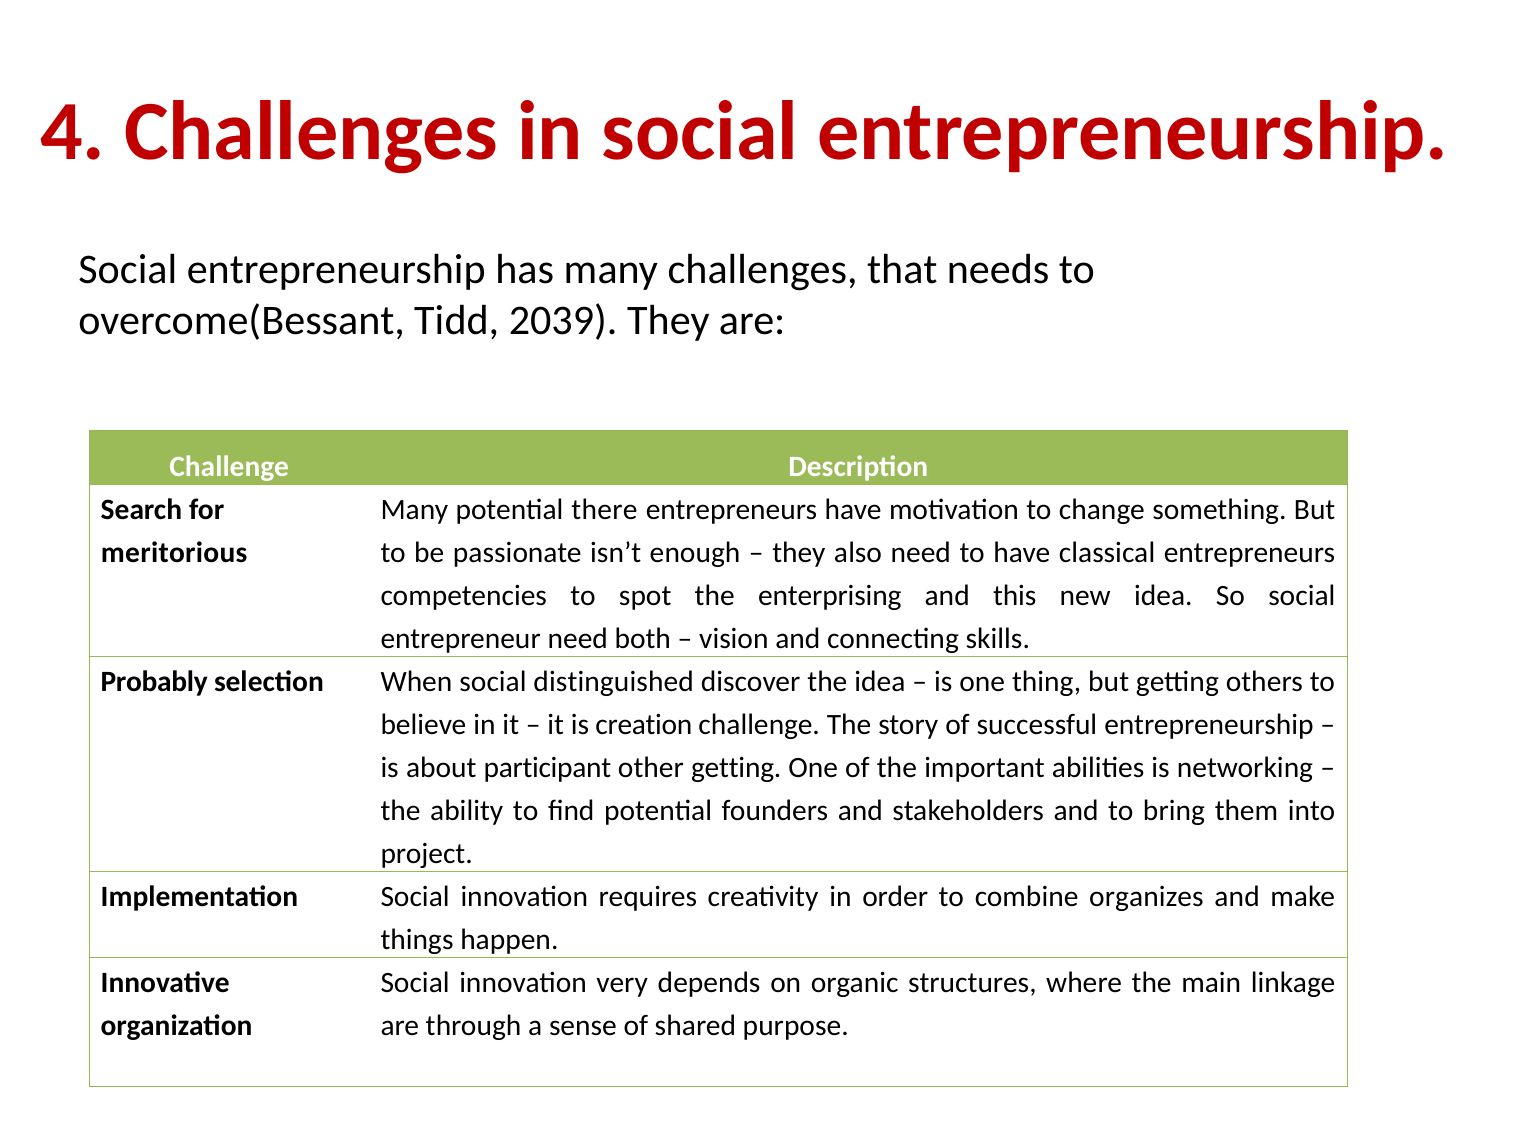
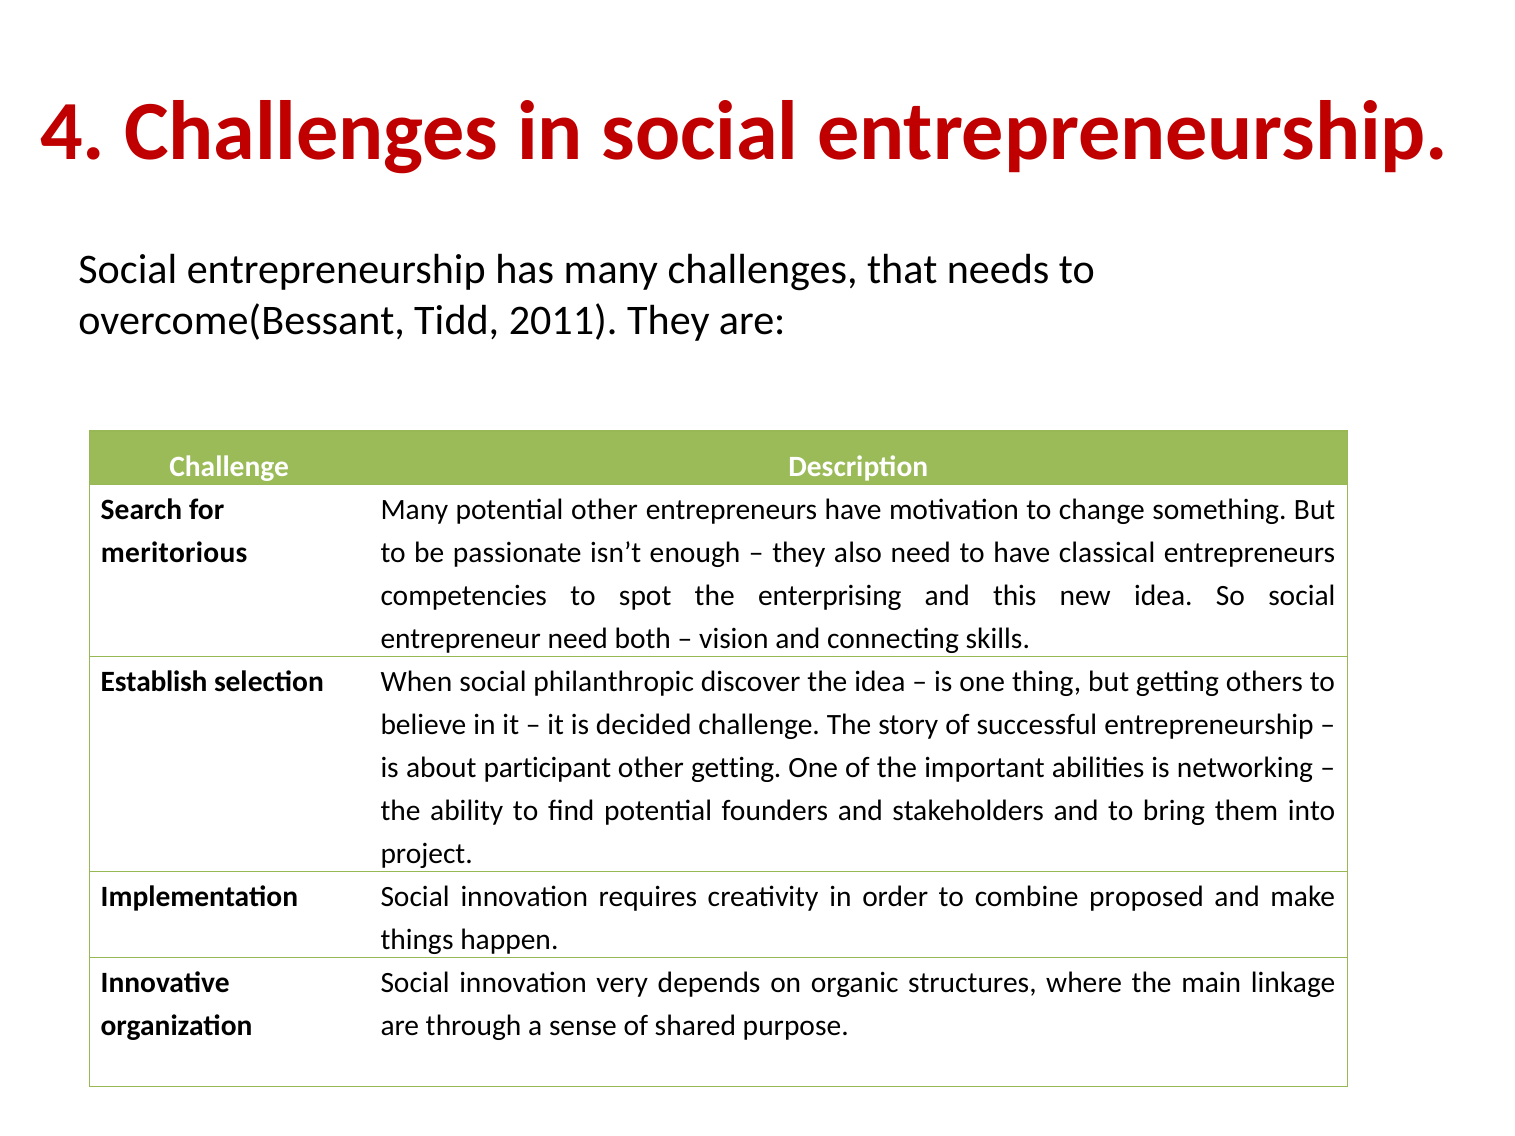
2039: 2039 -> 2011 (563, 320)
potential there: there -> other (604, 510)
Probably: Probably -> Establish (154, 682)
distinguished: distinguished -> philanthropic (614, 682)
creation: creation -> decided (644, 725)
organizes: organizes -> proposed (1146, 897)
